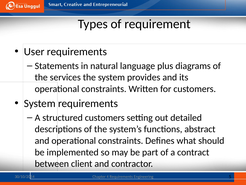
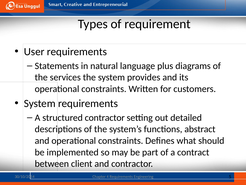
structured customers: customers -> contractor (105, 117)
